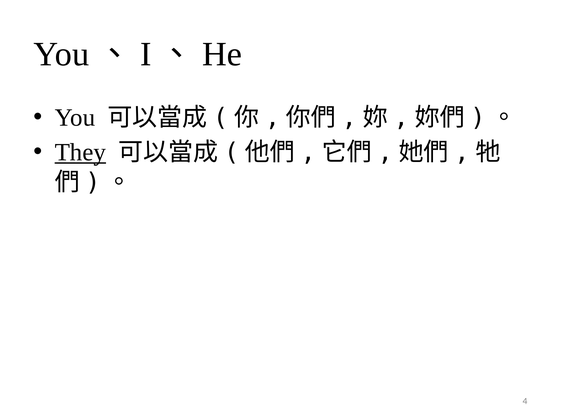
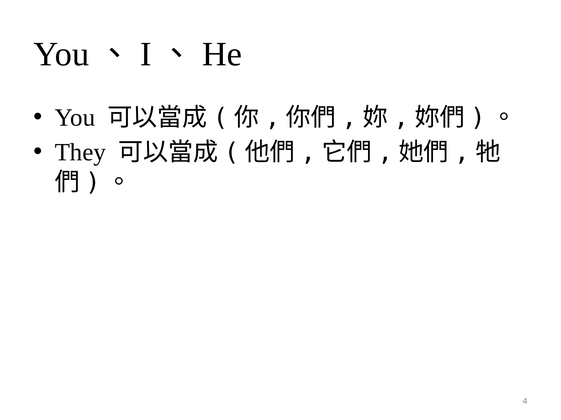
They underline: present -> none (80, 153)
